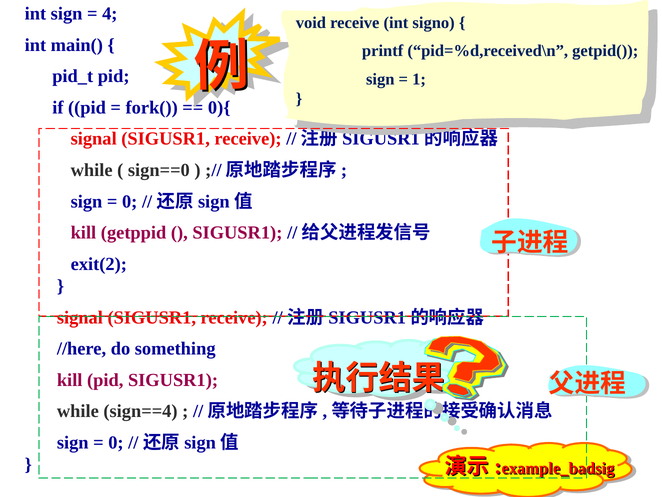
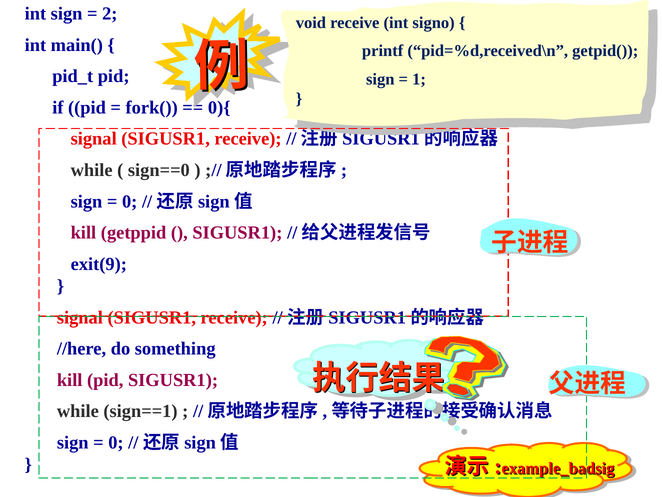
4: 4 -> 2 (110, 14)
exit(2: exit(2 -> exit(9 (99, 264)
sign==4: sign==4 -> sign==1 (141, 411)
